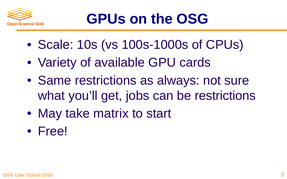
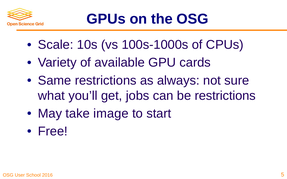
matrix: matrix -> image (111, 114)
